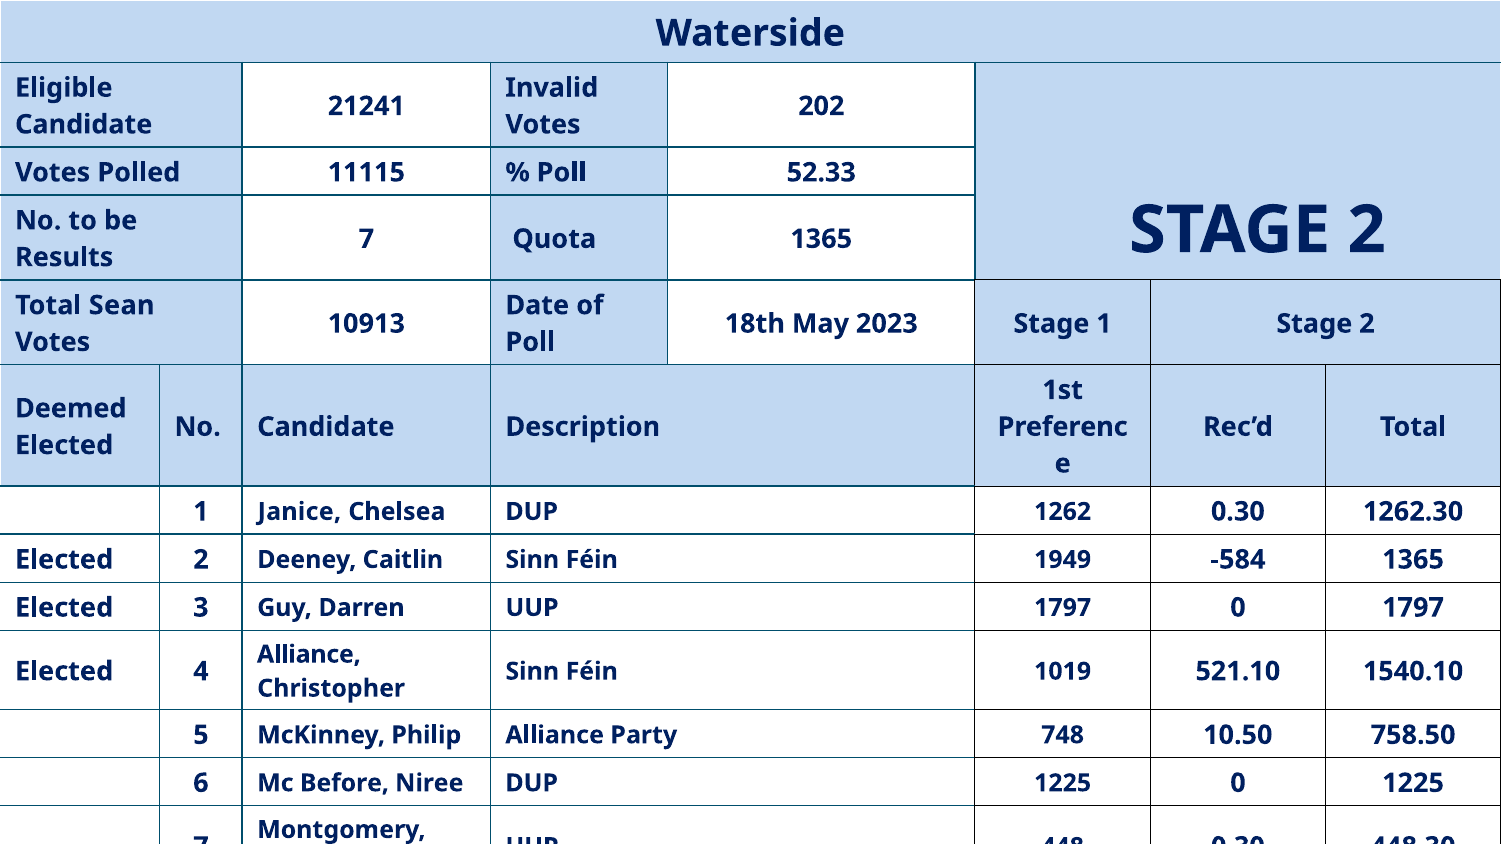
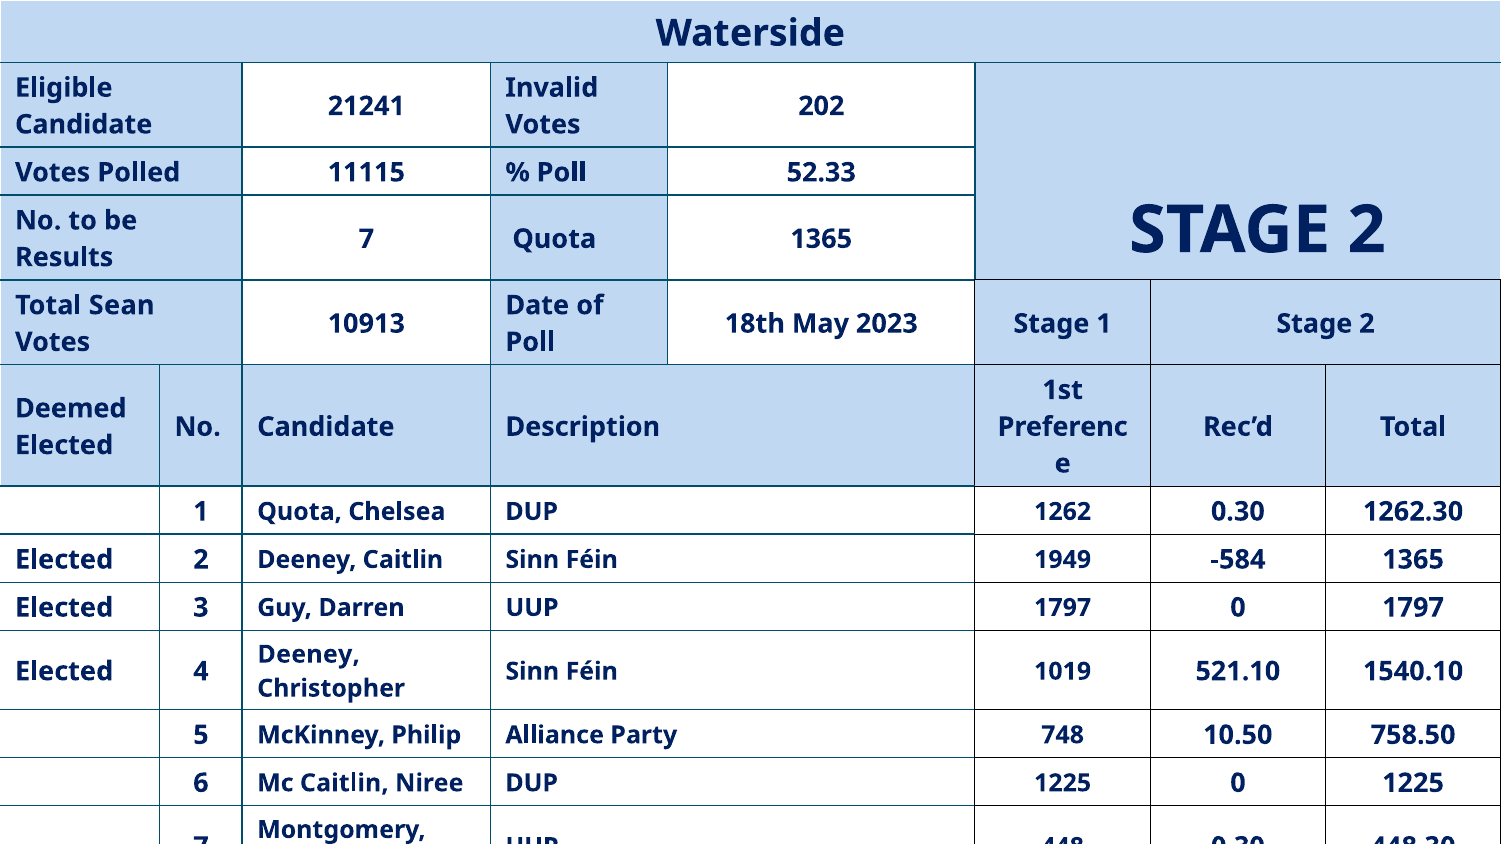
1 Janice: Janice -> Quota (299, 512)
Alliance: Alliance -> Deeney (309, 655)
Mc Before: Before -> Caitlin (344, 783)
